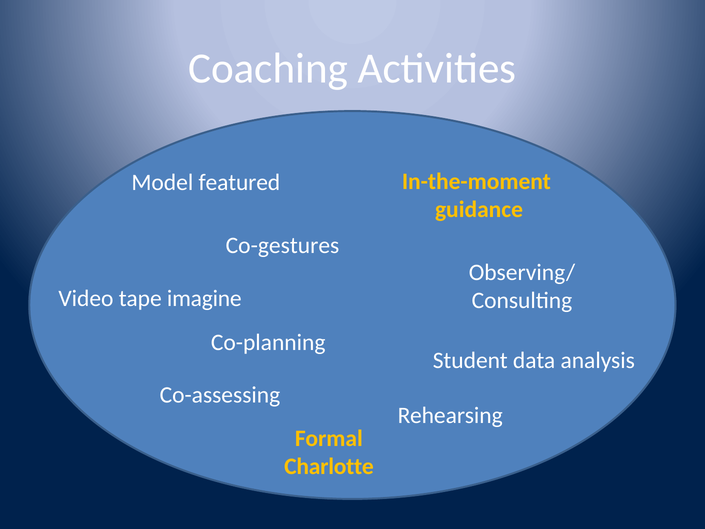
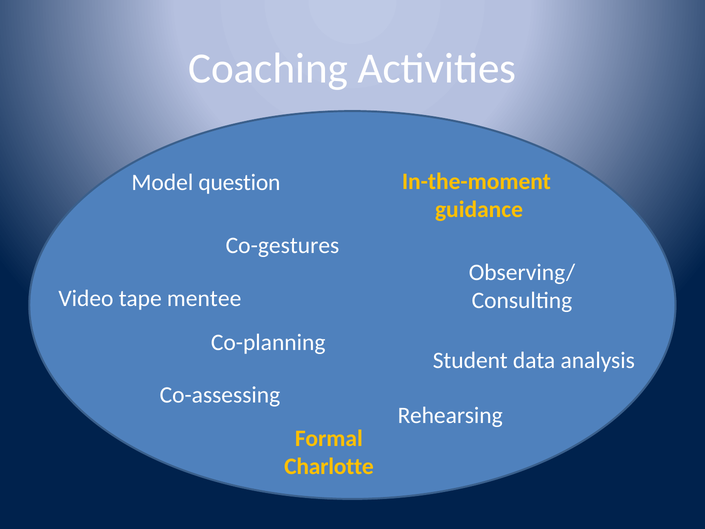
featured: featured -> question (239, 182)
imagine: imagine -> mentee (204, 298)
